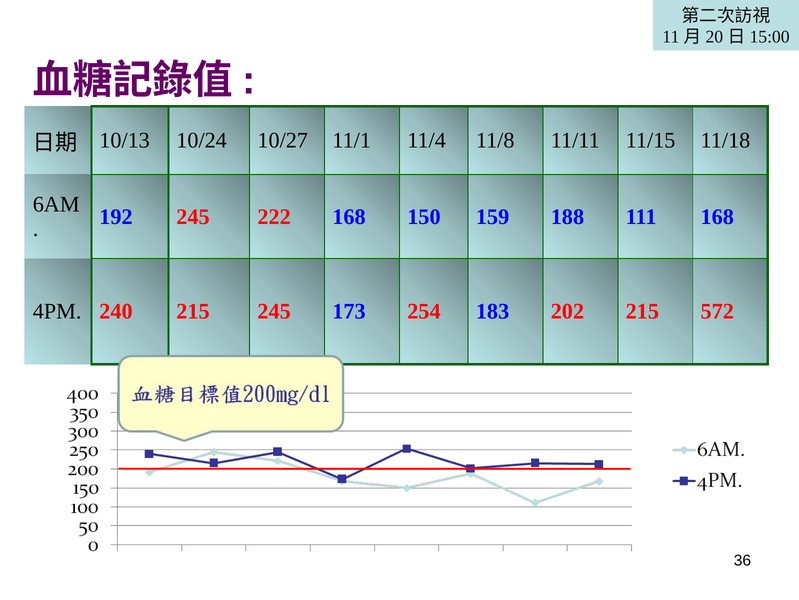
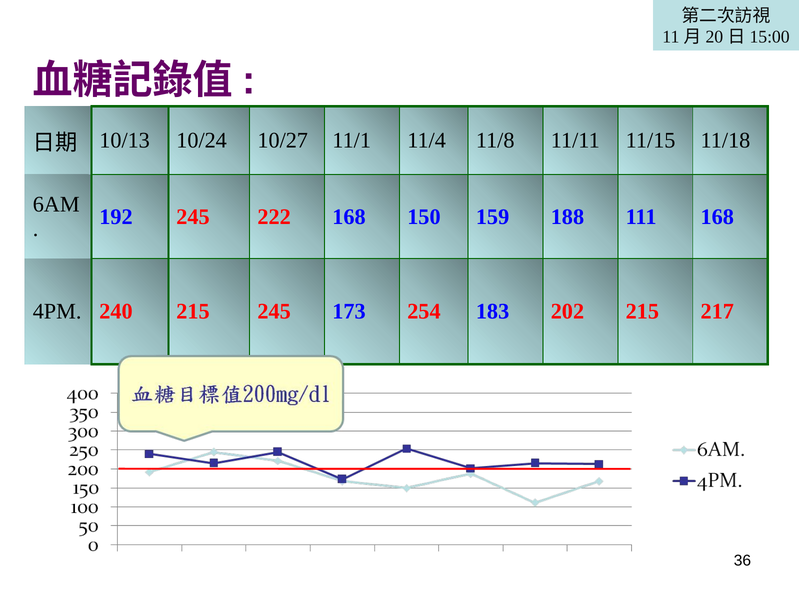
572: 572 -> 217 (717, 311)
